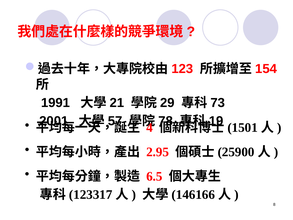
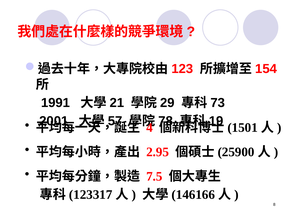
6.5: 6.5 -> 7.5 (154, 176)
